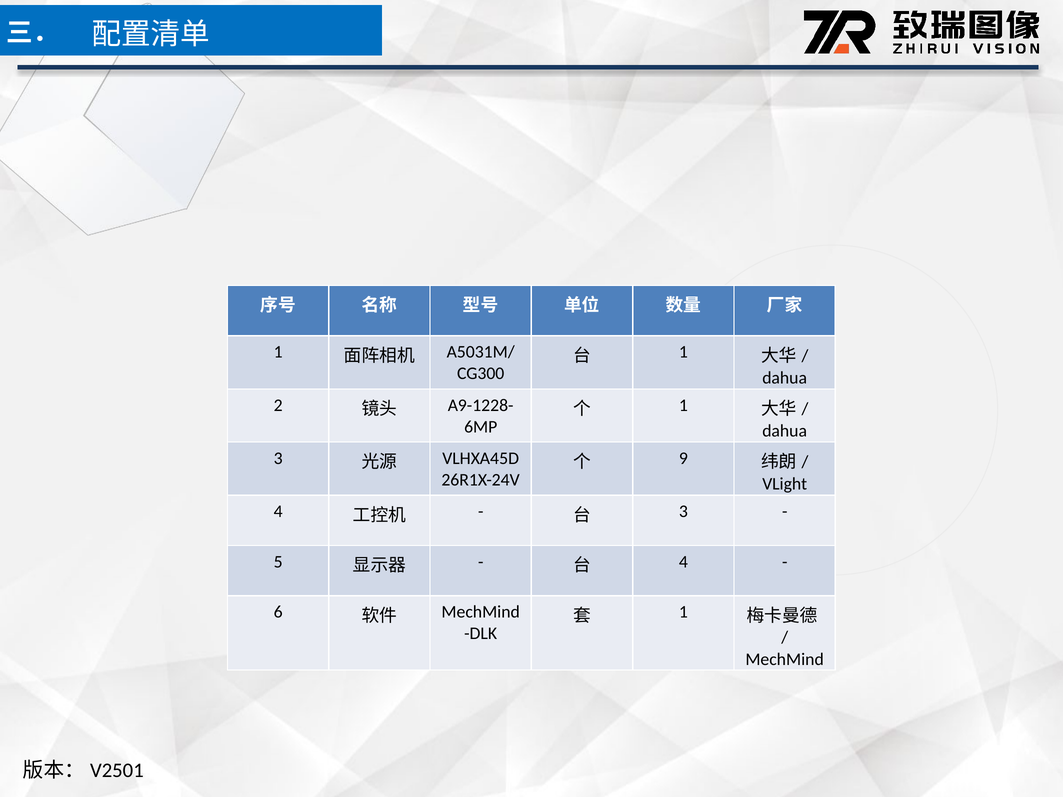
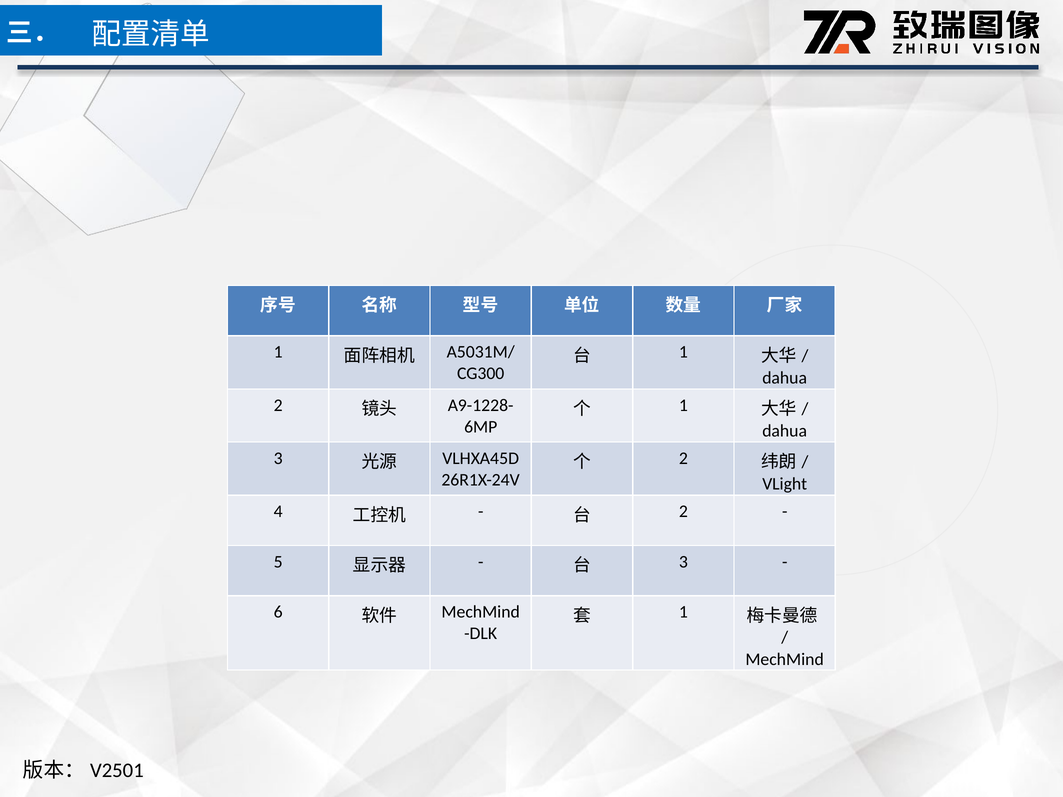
9: 9 -> 2 (683, 459)
3: 3 -> 2 (683, 512)
4: 4 -> 3 (683, 562)
